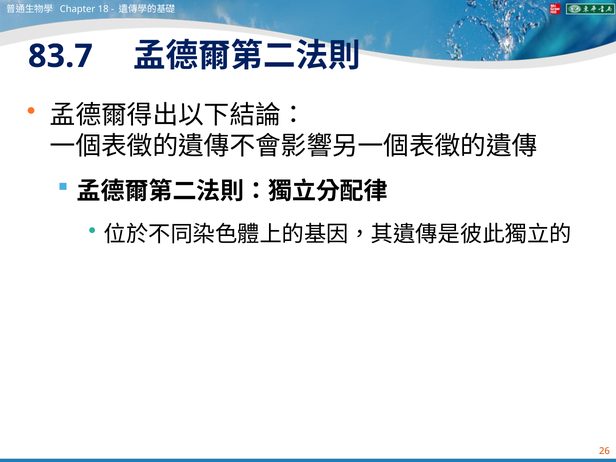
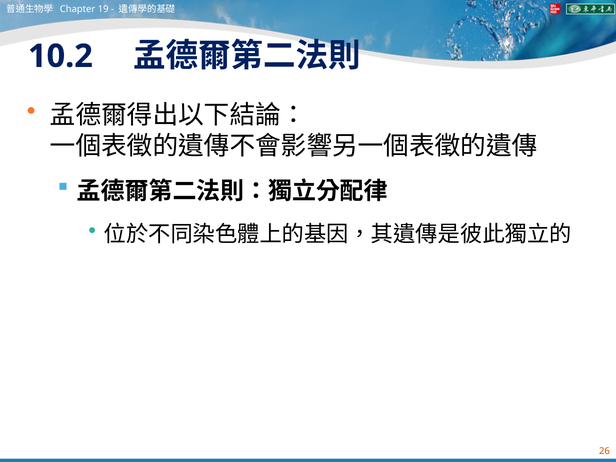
18: 18 -> 19 (103, 9)
83.7: 83.7 -> 10.2 (60, 56)
